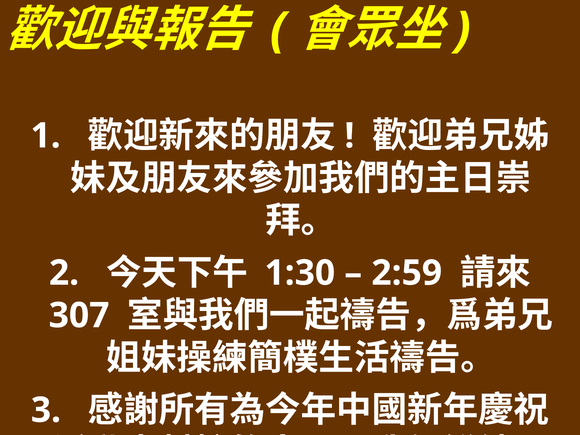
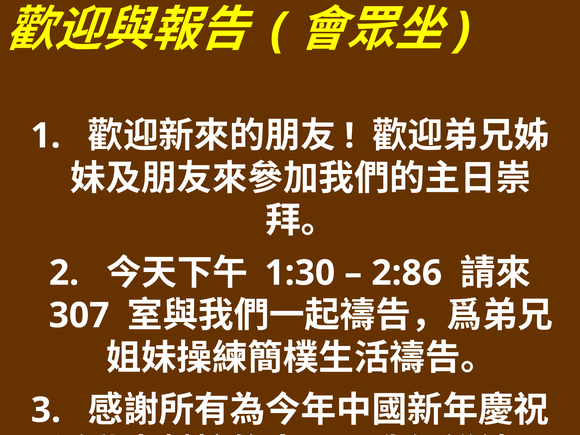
2:59: 2:59 -> 2:86 (407, 273)
